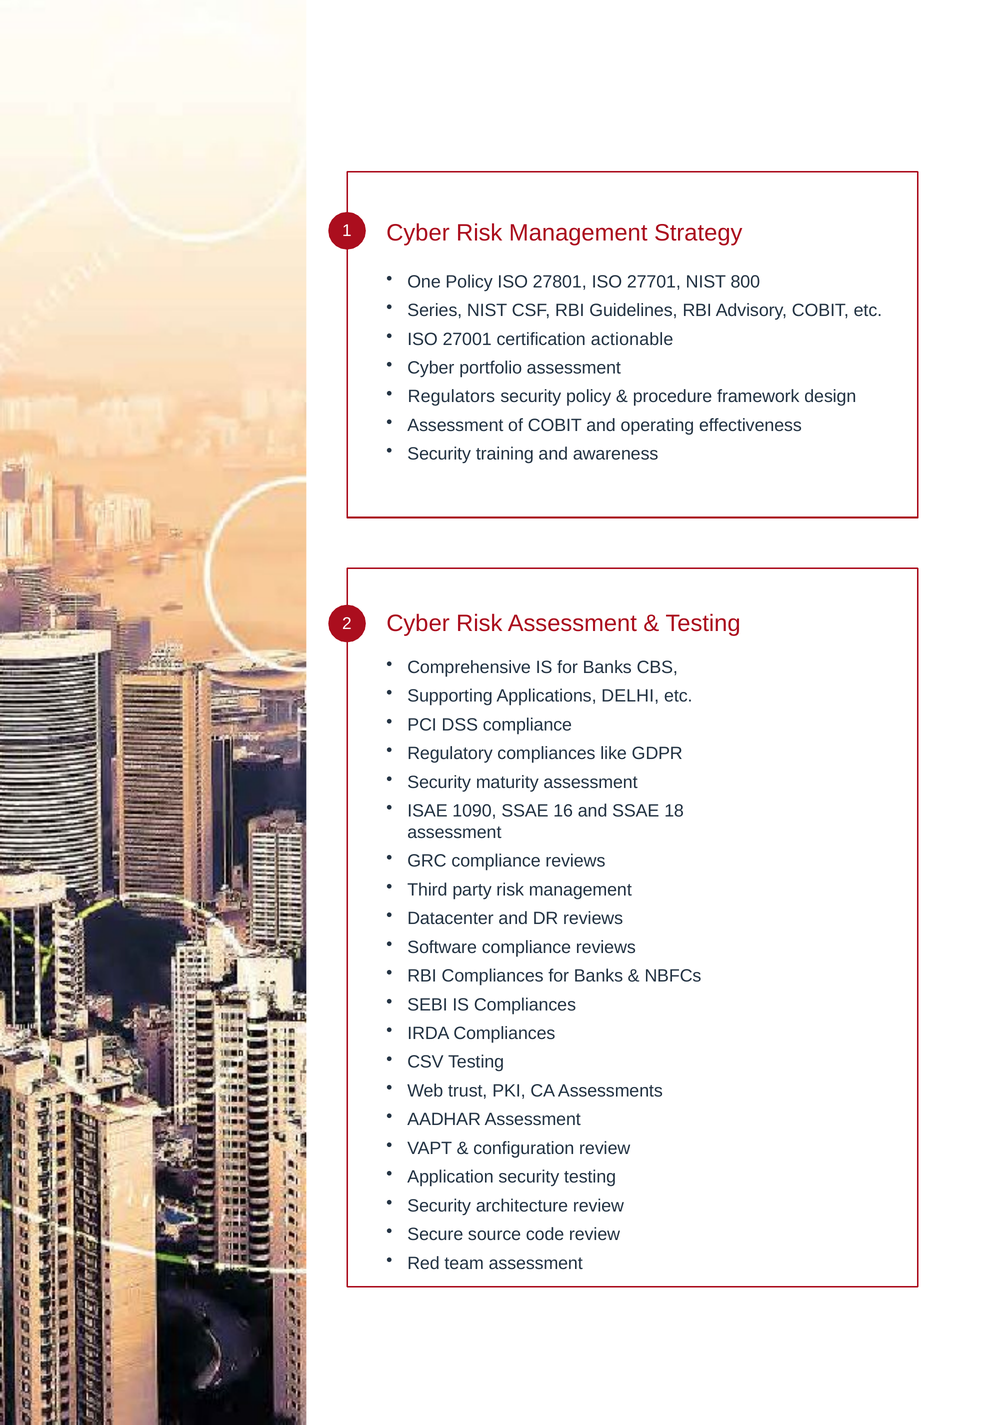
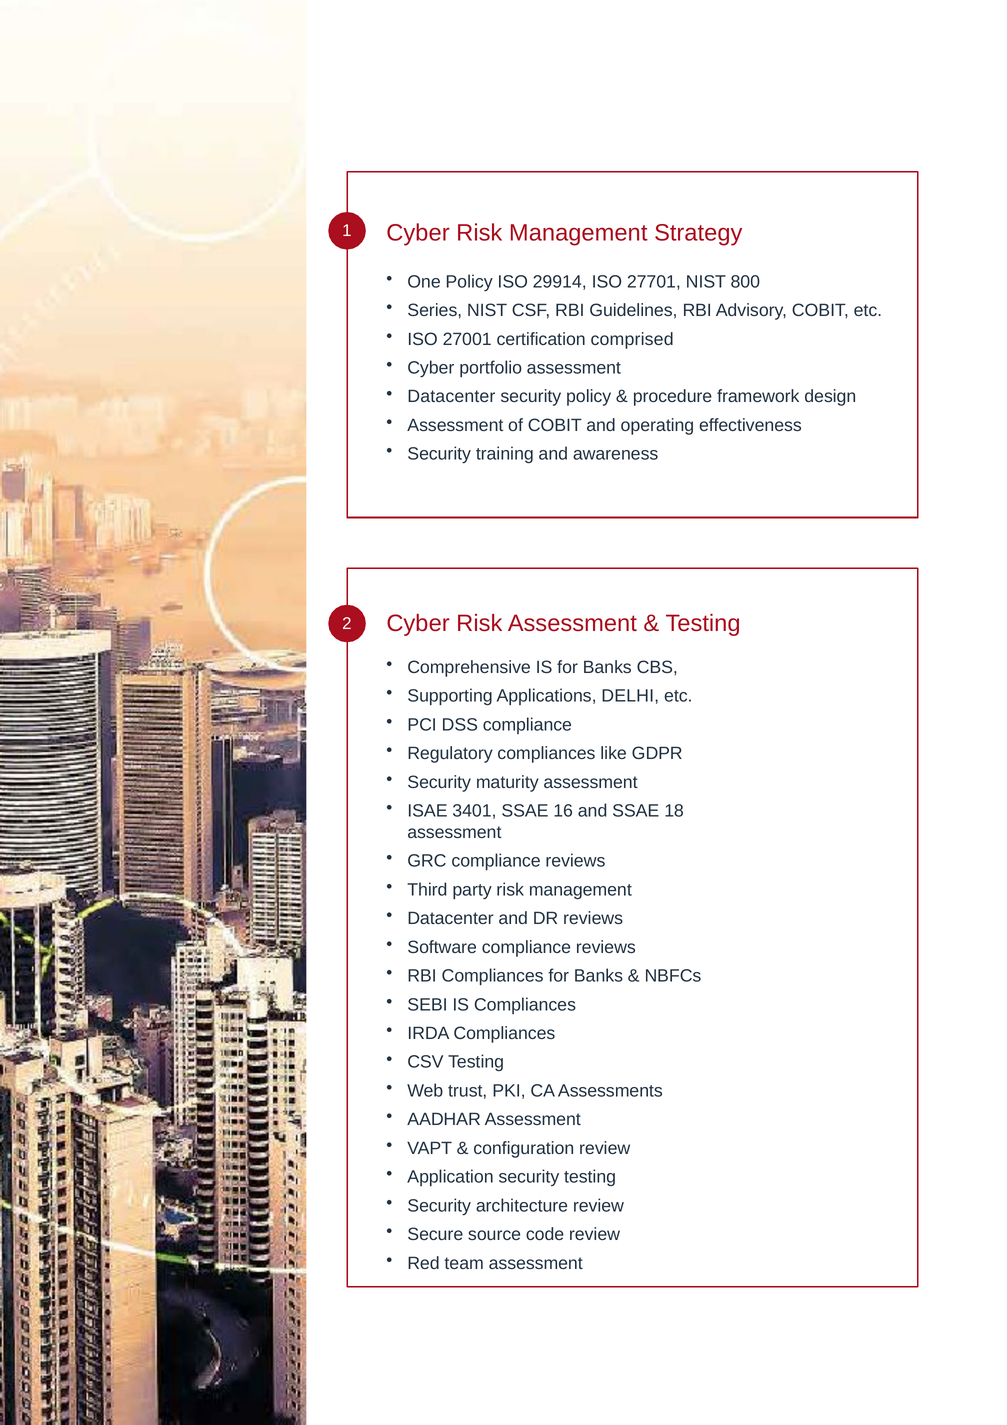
27801: 27801 -> 29914 (560, 282)
actionable: actionable -> comprised (632, 339)
Regulators: Regulators -> Datacenter (451, 397)
1090: 1090 -> 3401 (474, 811)
